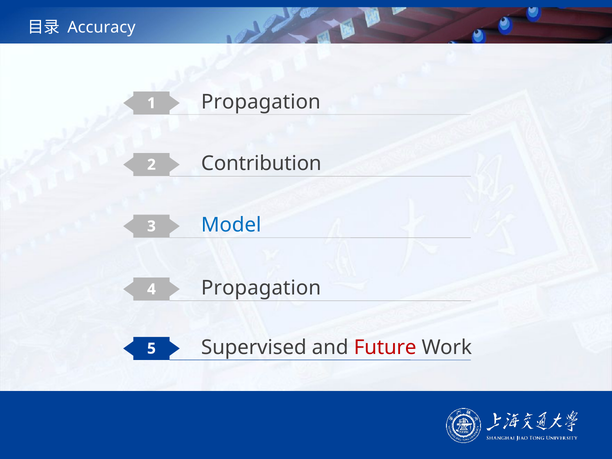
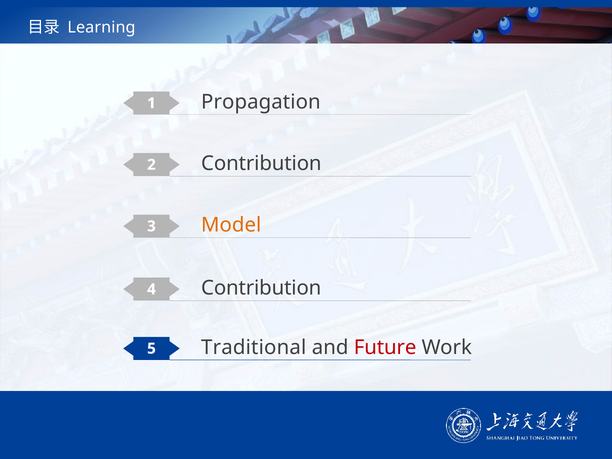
Accuracy: Accuracy -> Learning (101, 27)
Model colour: blue -> orange (231, 225)
4 Propagation: Propagation -> Contribution (261, 288)
Supervised: Supervised -> Traditional (254, 347)
